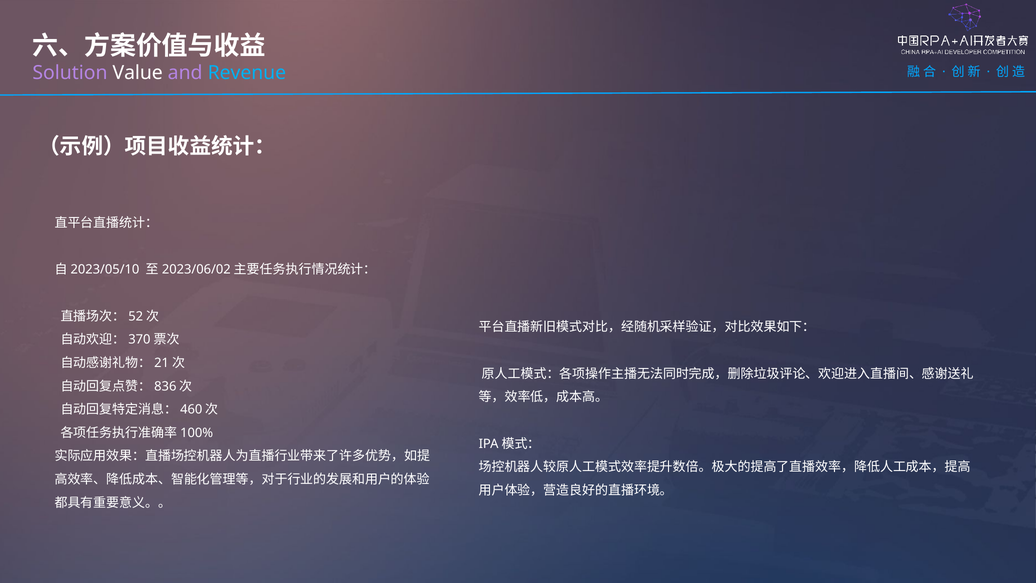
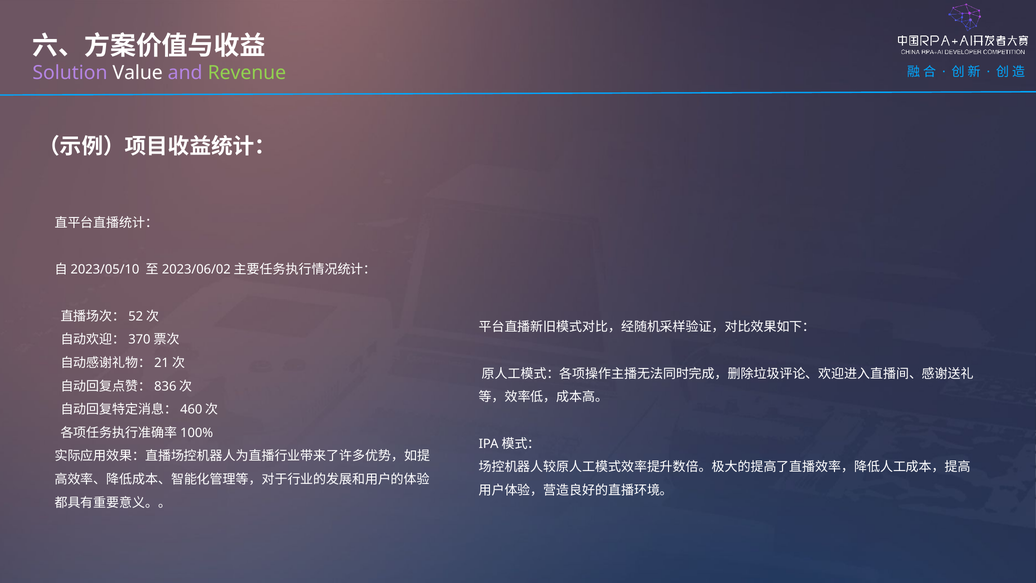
Revenue colour: light blue -> light green (247, 73)
